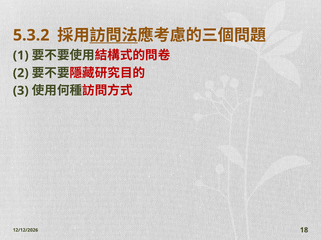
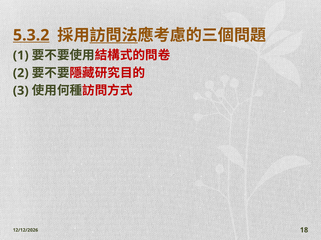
5.3.2 underline: none -> present (31, 35)
